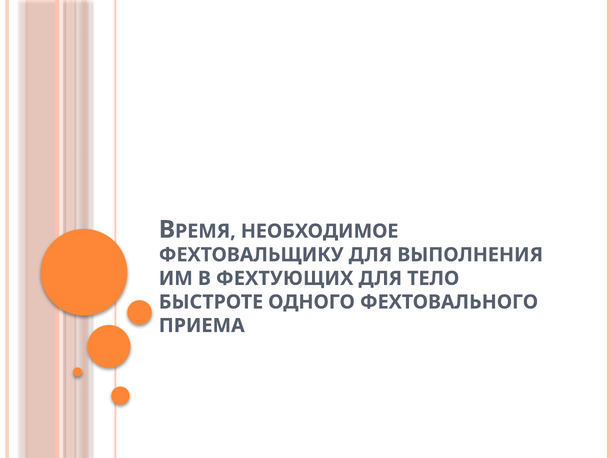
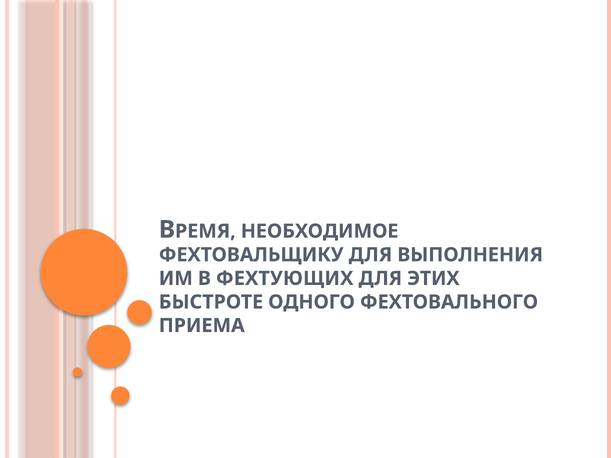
ТЕЛО: ТЕЛО -> ЭТИХ (433, 279)
